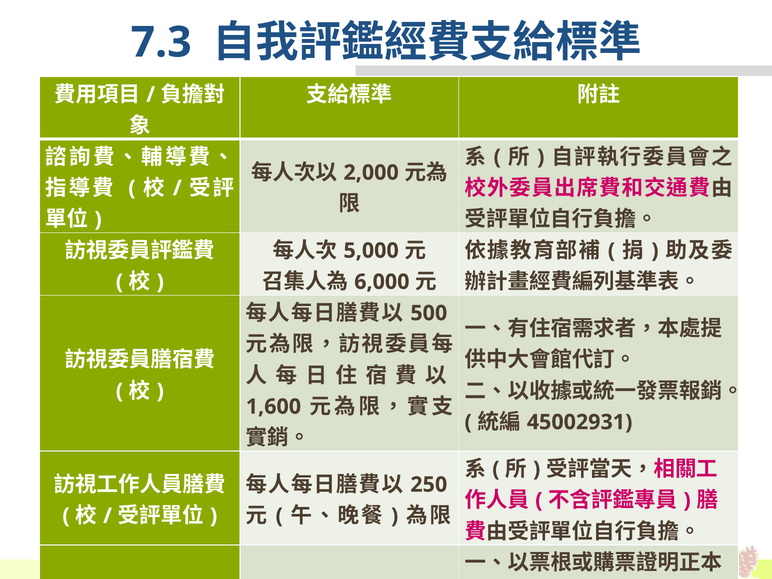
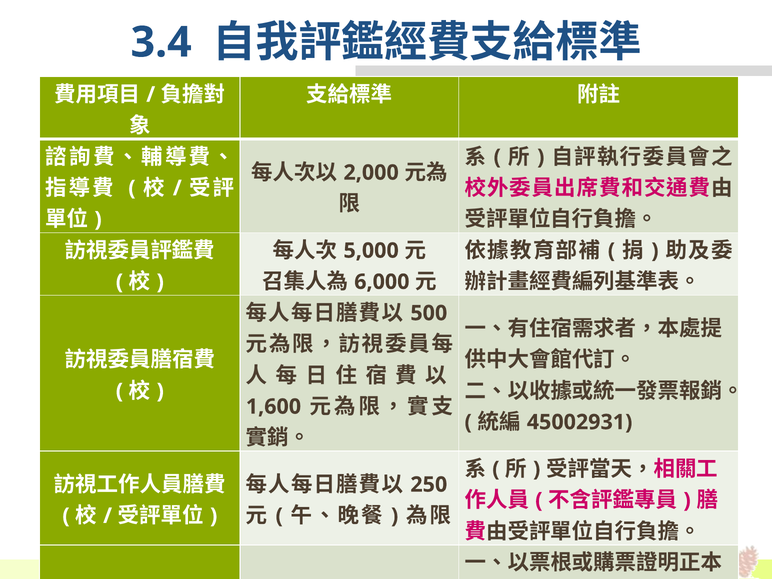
7.3: 7.3 -> 3.4 (161, 42)
